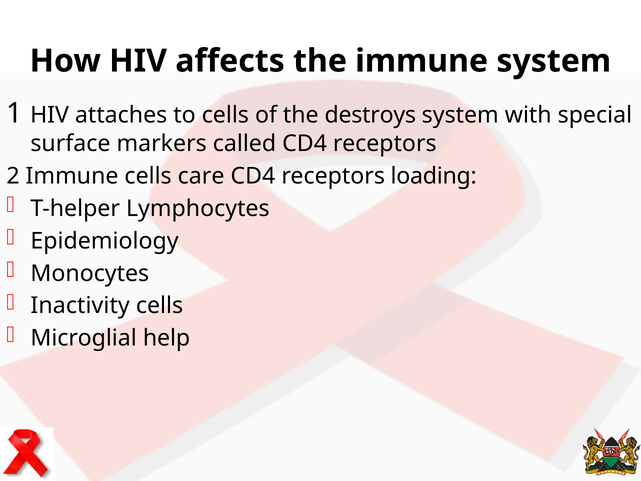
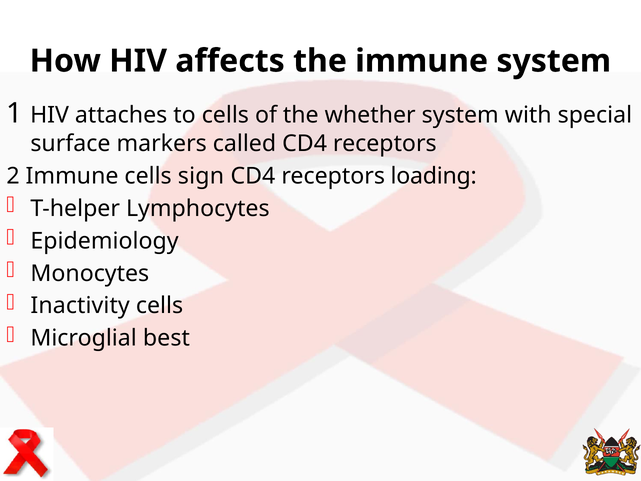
destroys: destroys -> whether (370, 115)
care: care -> sign (201, 176)
help: help -> best (166, 338)
